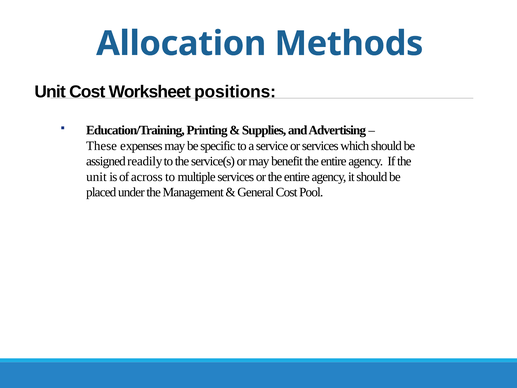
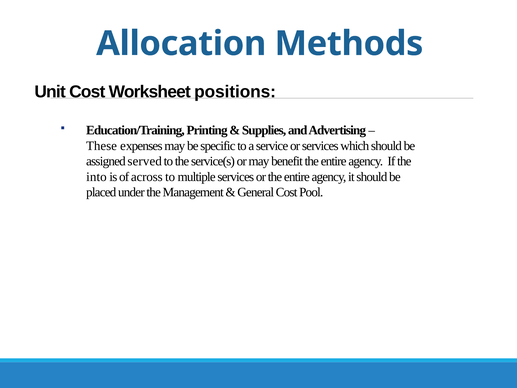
readily: readily -> served (145, 161)
unit: unit -> into (96, 177)
